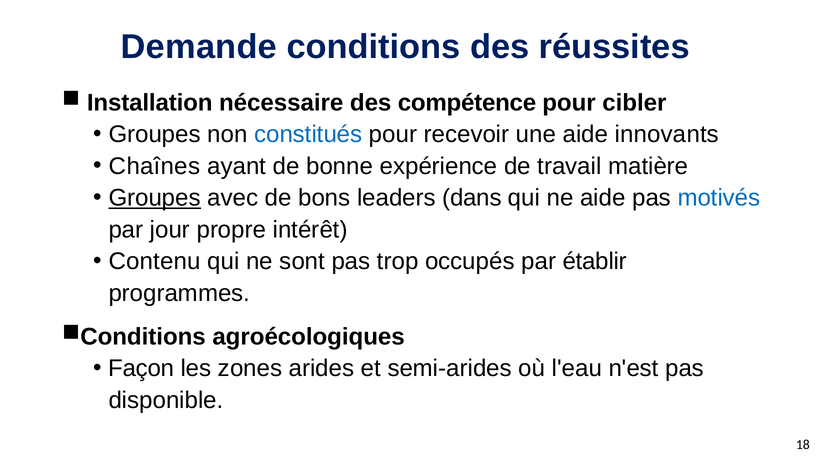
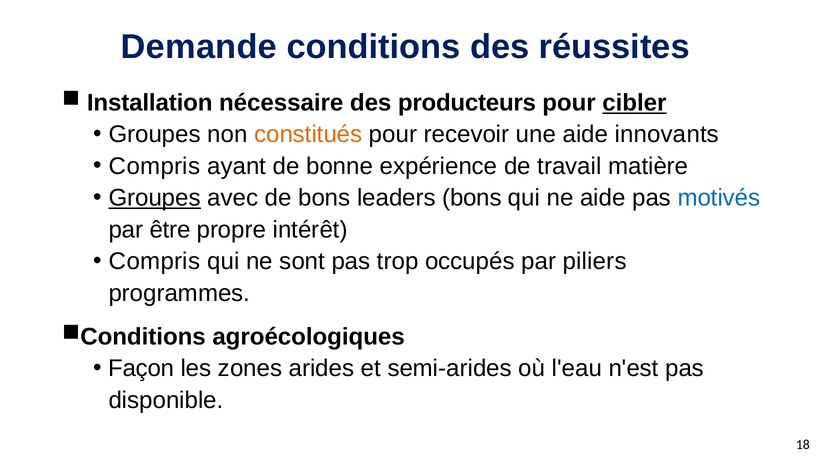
compétence: compétence -> producteurs (467, 103)
cibler underline: none -> present (634, 103)
constitués colour: blue -> orange (308, 135)
Chaînes: Chaînes -> Compris (155, 166)
leaders dans: dans -> bons (472, 198)
jour: jour -> être (170, 230)
Contenu: Contenu -> Compris (155, 262)
établir: établir -> piliers (595, 262)
